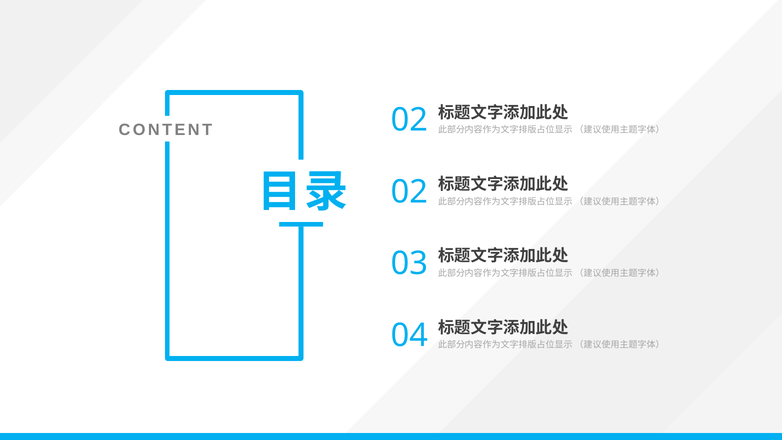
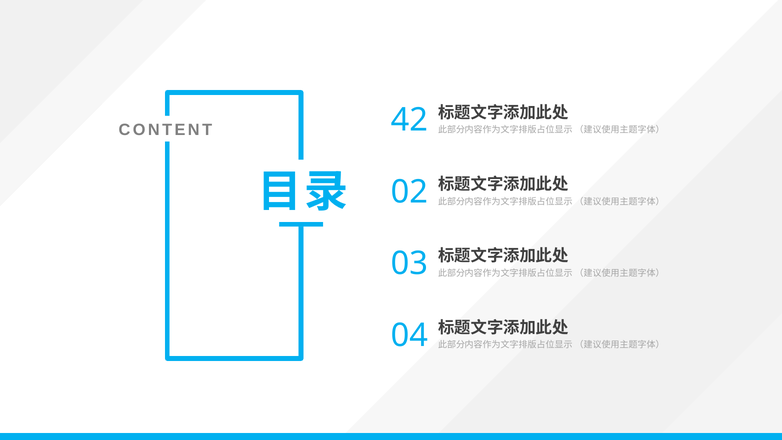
CONTENT 02: 02 -> 42 (409, 120)
